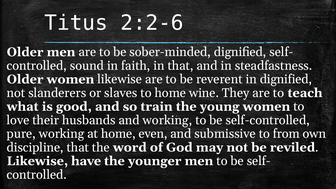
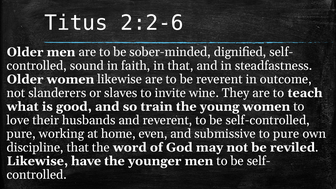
in dignified: dignified -> outcome (286, 79)
to home: home -> invite (170, 93)
and working: working -> reverent (167, 120)
to from: from -> pure (286, 134)
